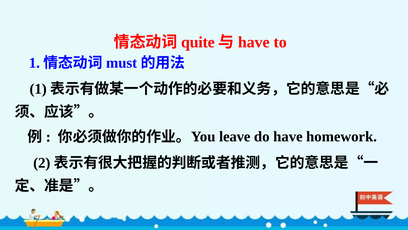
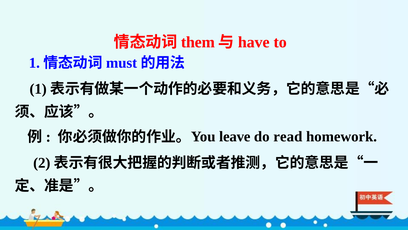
quite: quite -> them (198, 42)
do have: have -> read (288, 136)
